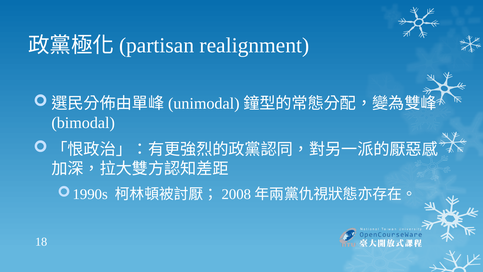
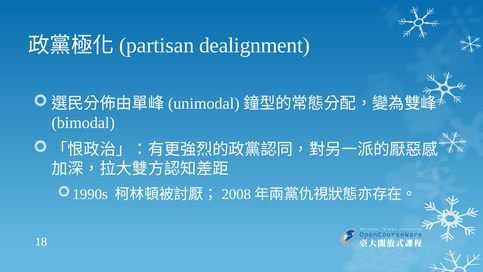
realignment: realignment -> dealignment (255, 45)
